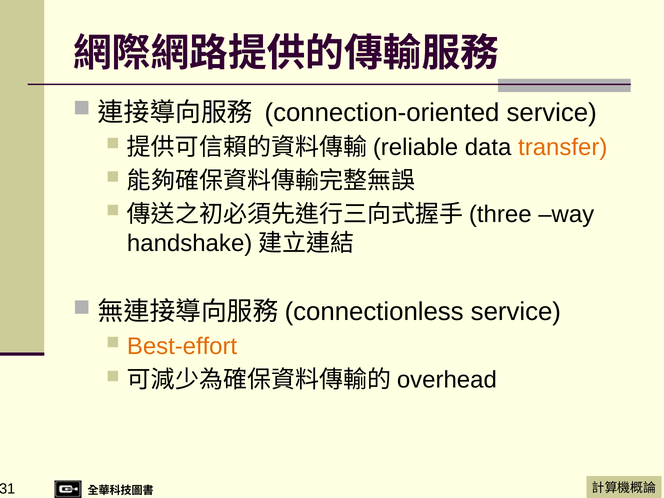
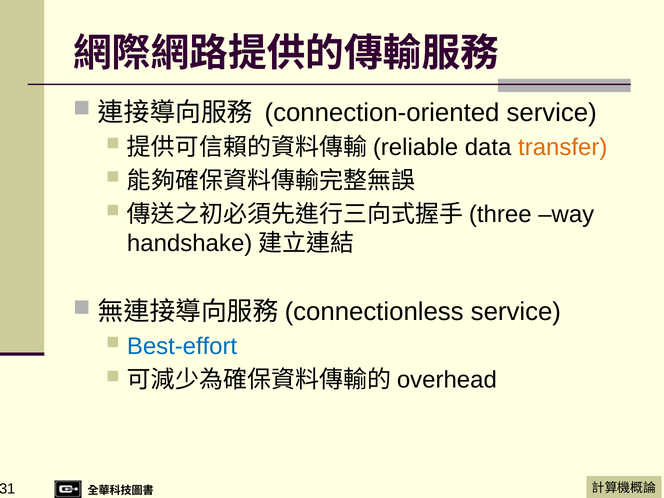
Best-effort colour: orange -> blue (182, 346)
